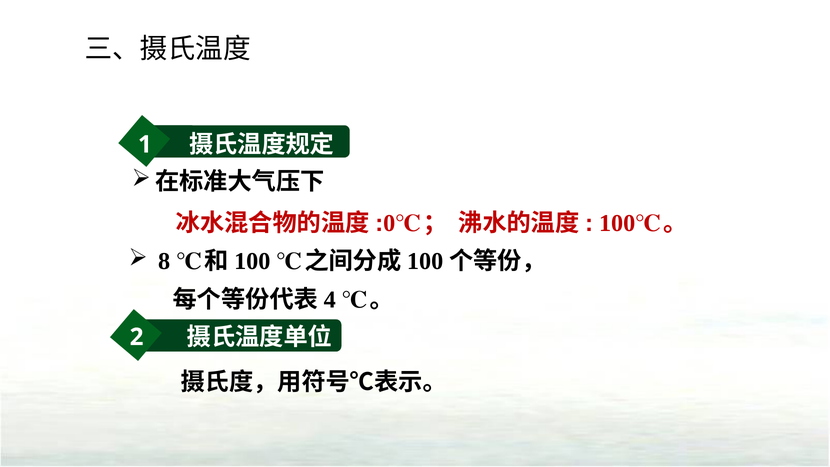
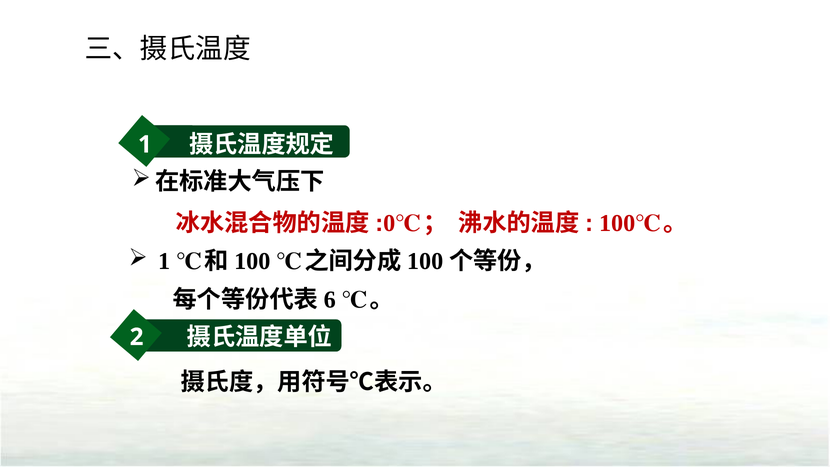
8: 8 -> 1 (164, 261)
4: 4 -> 6 (330, 300)
